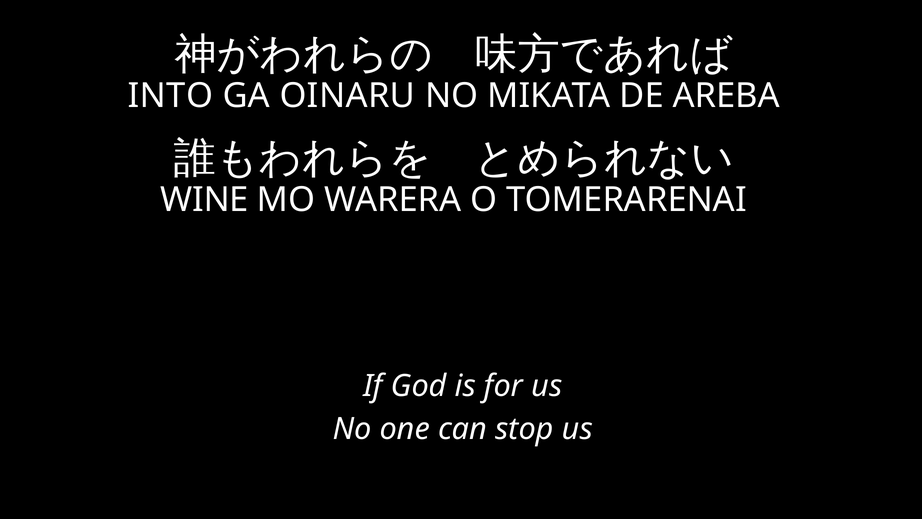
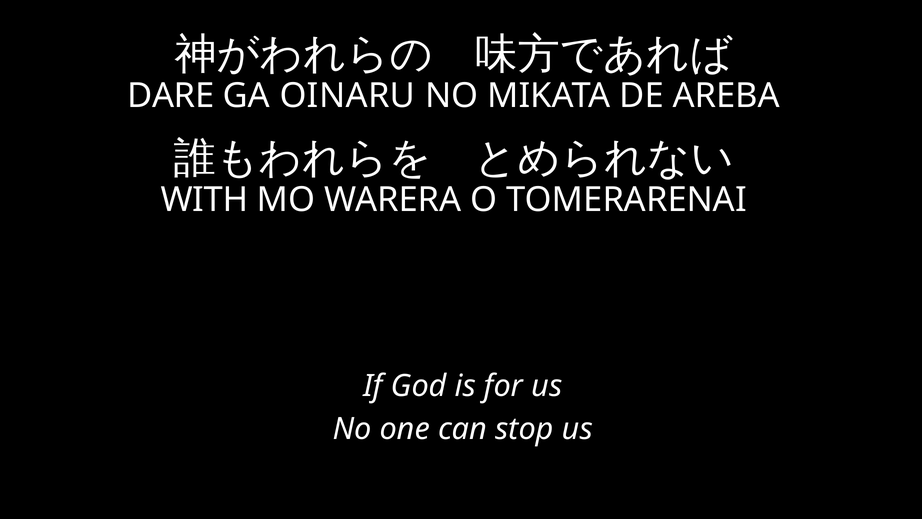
INTO: INTO -> DARE (171, 96)
WINE: WINE -> WITH (205, 200)
